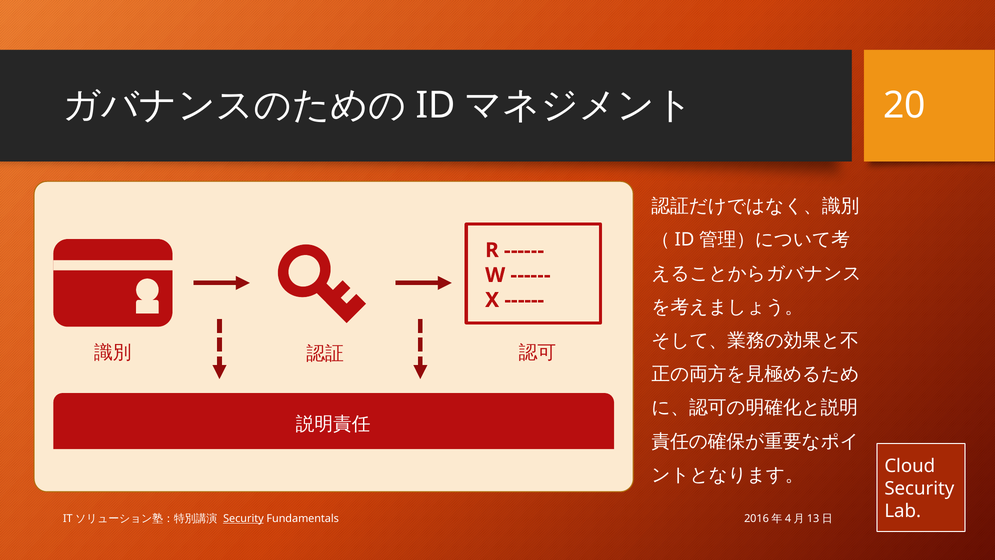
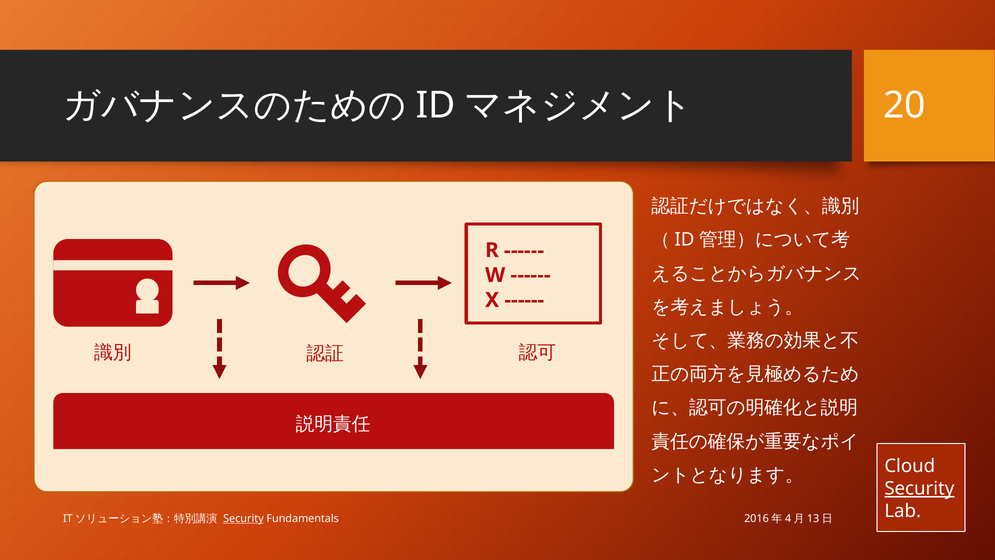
Security underline: none -> present (919, 488)
